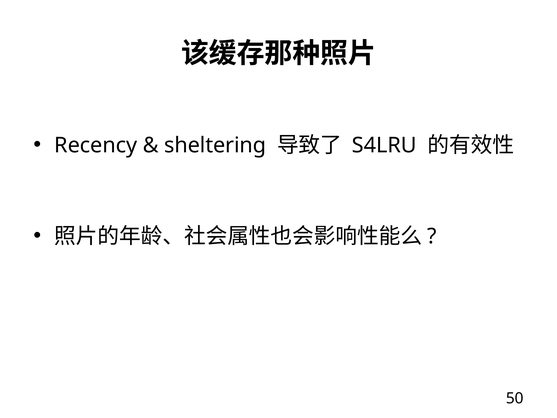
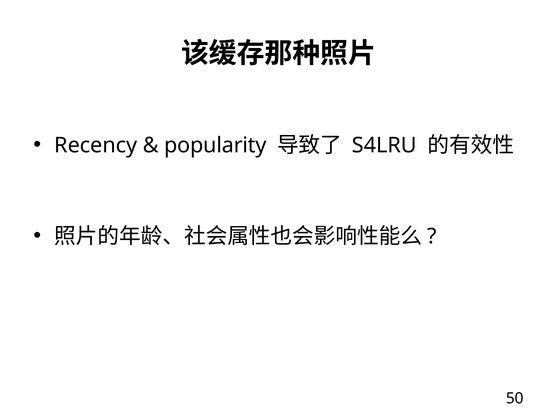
sheltering: sheltering -> popularity (215, 145)
